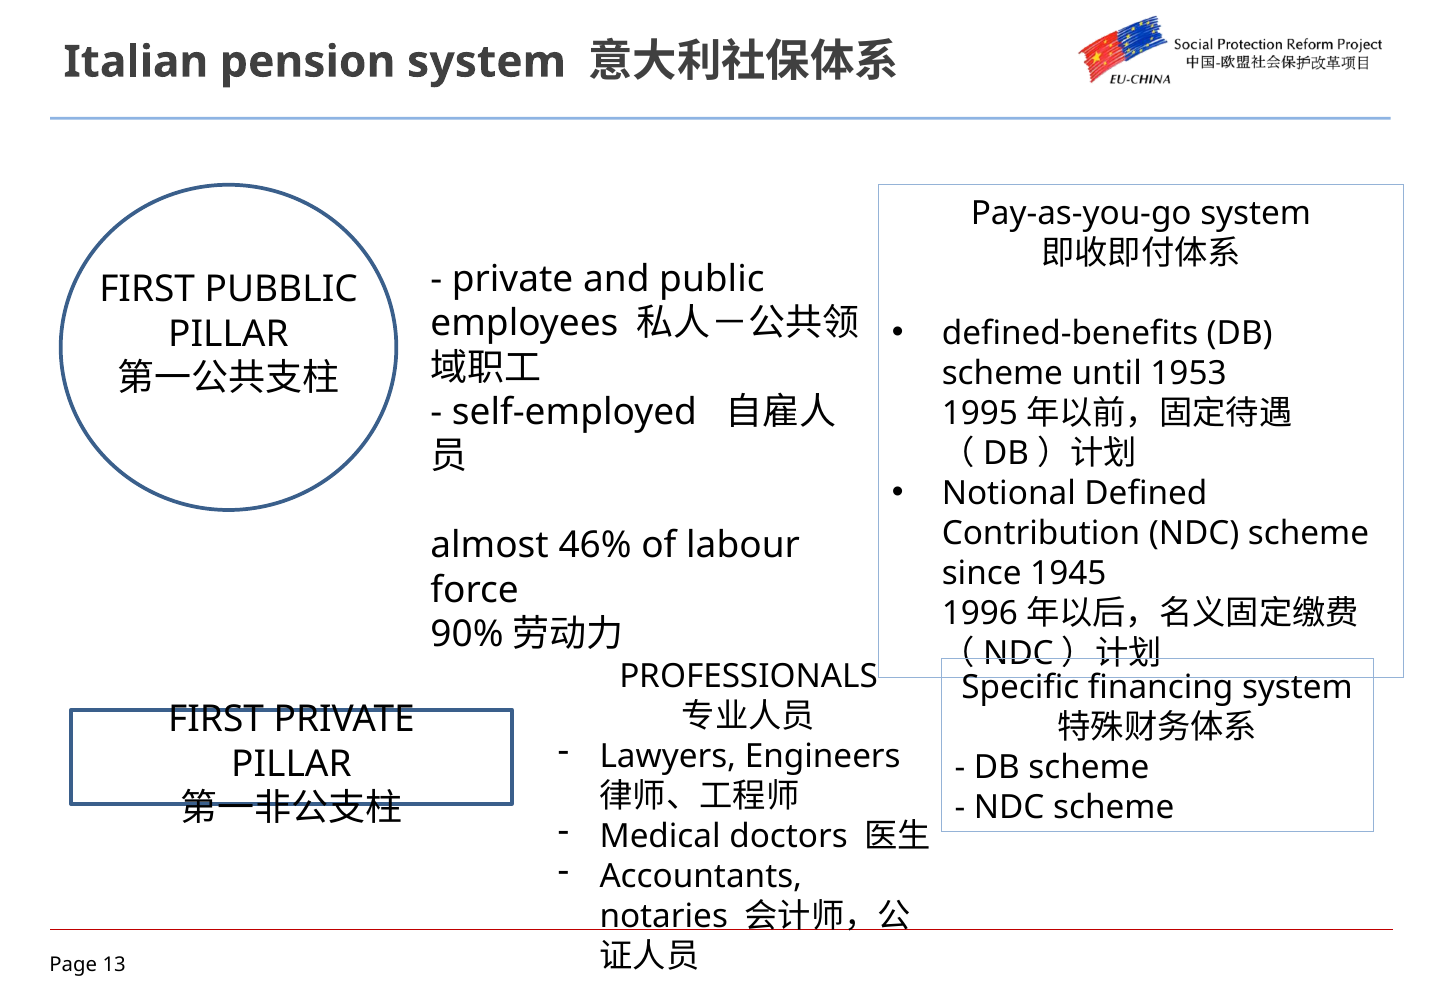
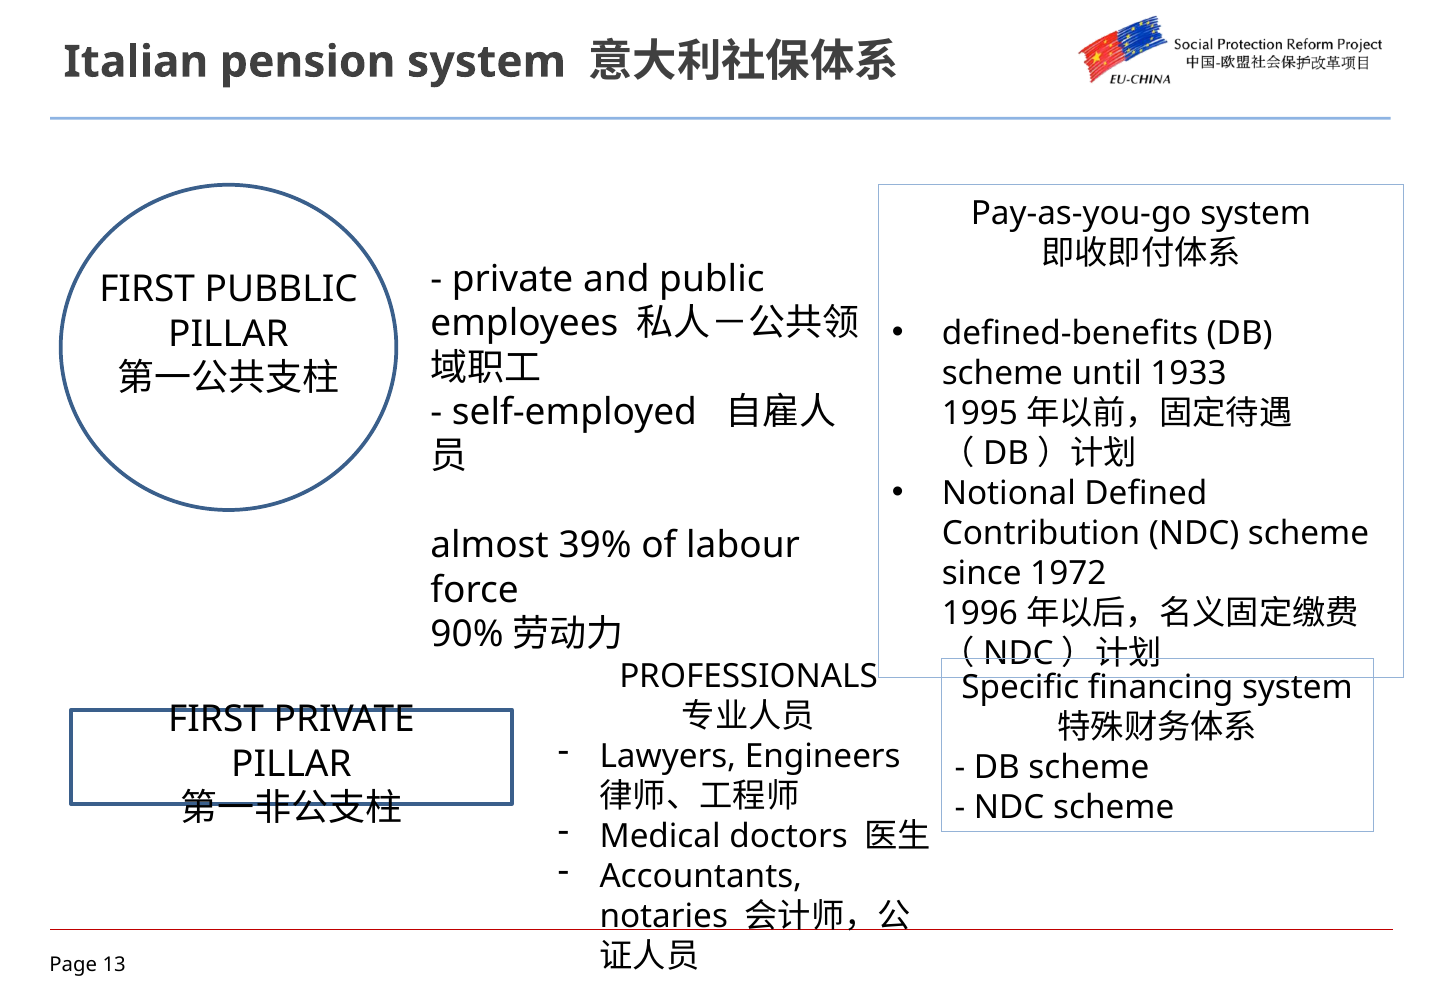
1953: 1953 -> 1933 (1189, 373)
46%: 46% -> 39% (595, 546)
1945: 1945 -> 1972 (1068, 573)
